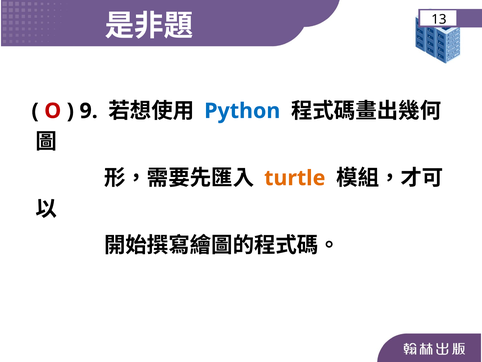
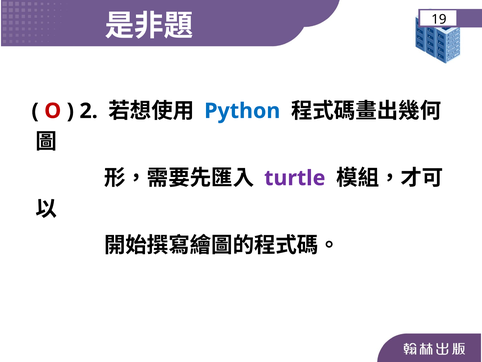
13: 13 -> 19 (439, 20)
9: 9 -> 2 (89, 111)
turtle colour: orange -> purple (295, 178)
